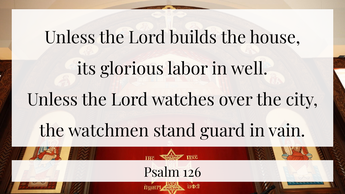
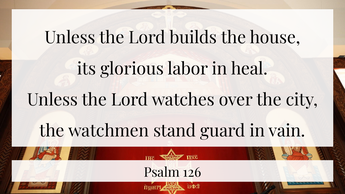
well: well -> heal (249, 69)
